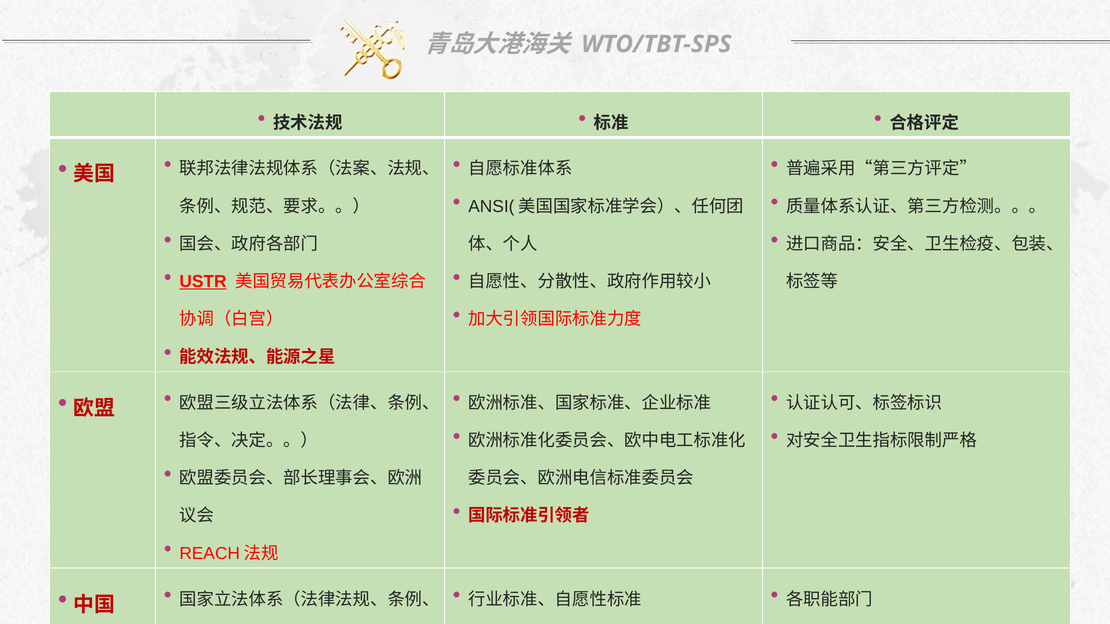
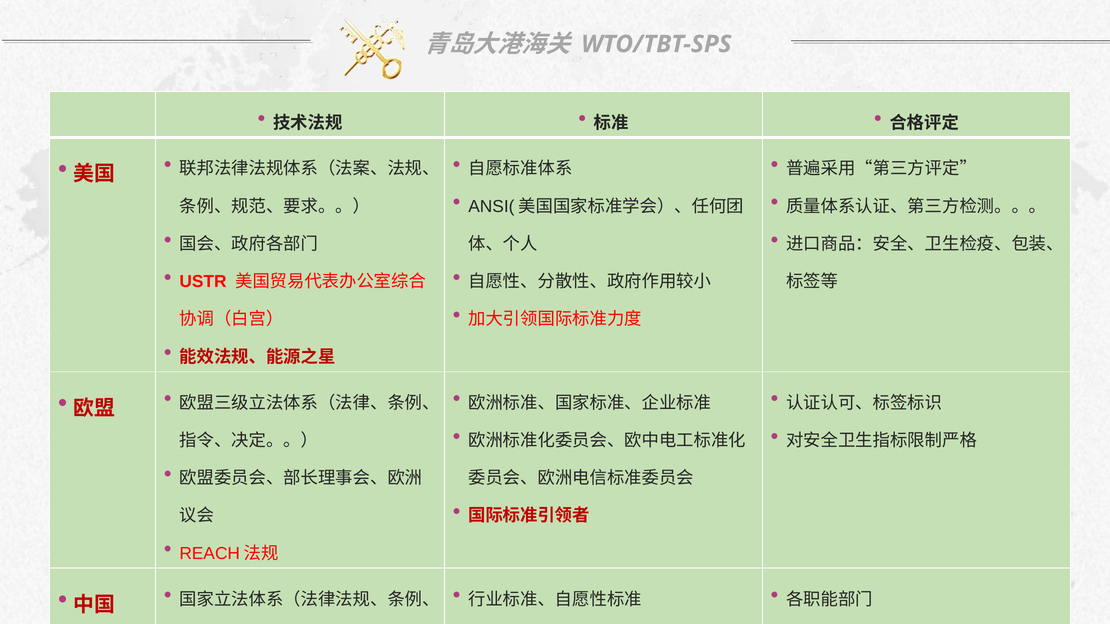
USTR underline: present -> none (203, 282)
